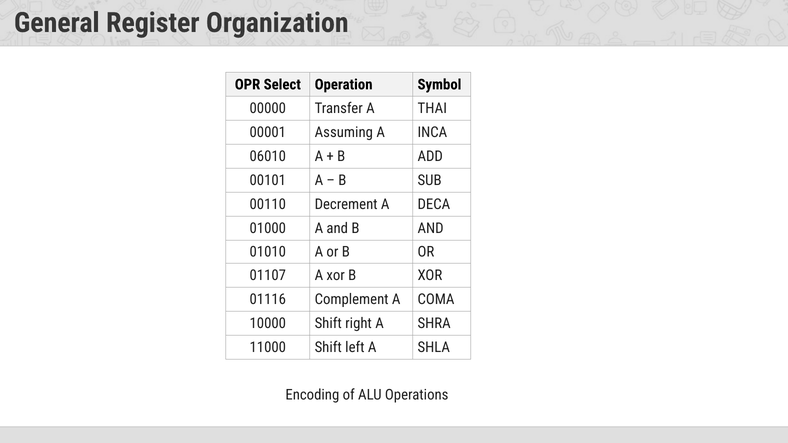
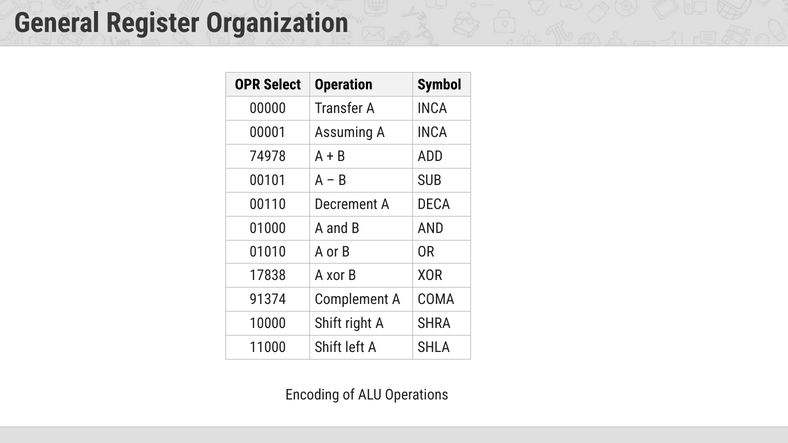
Transfer A THAI: THAI -> INCA (432, 109)
06010: 06010 -> 74978 (268, 156)
01107: 01107 -> 17838 (268, 276)
01116: 01116 -> 91374 (268, 300)
